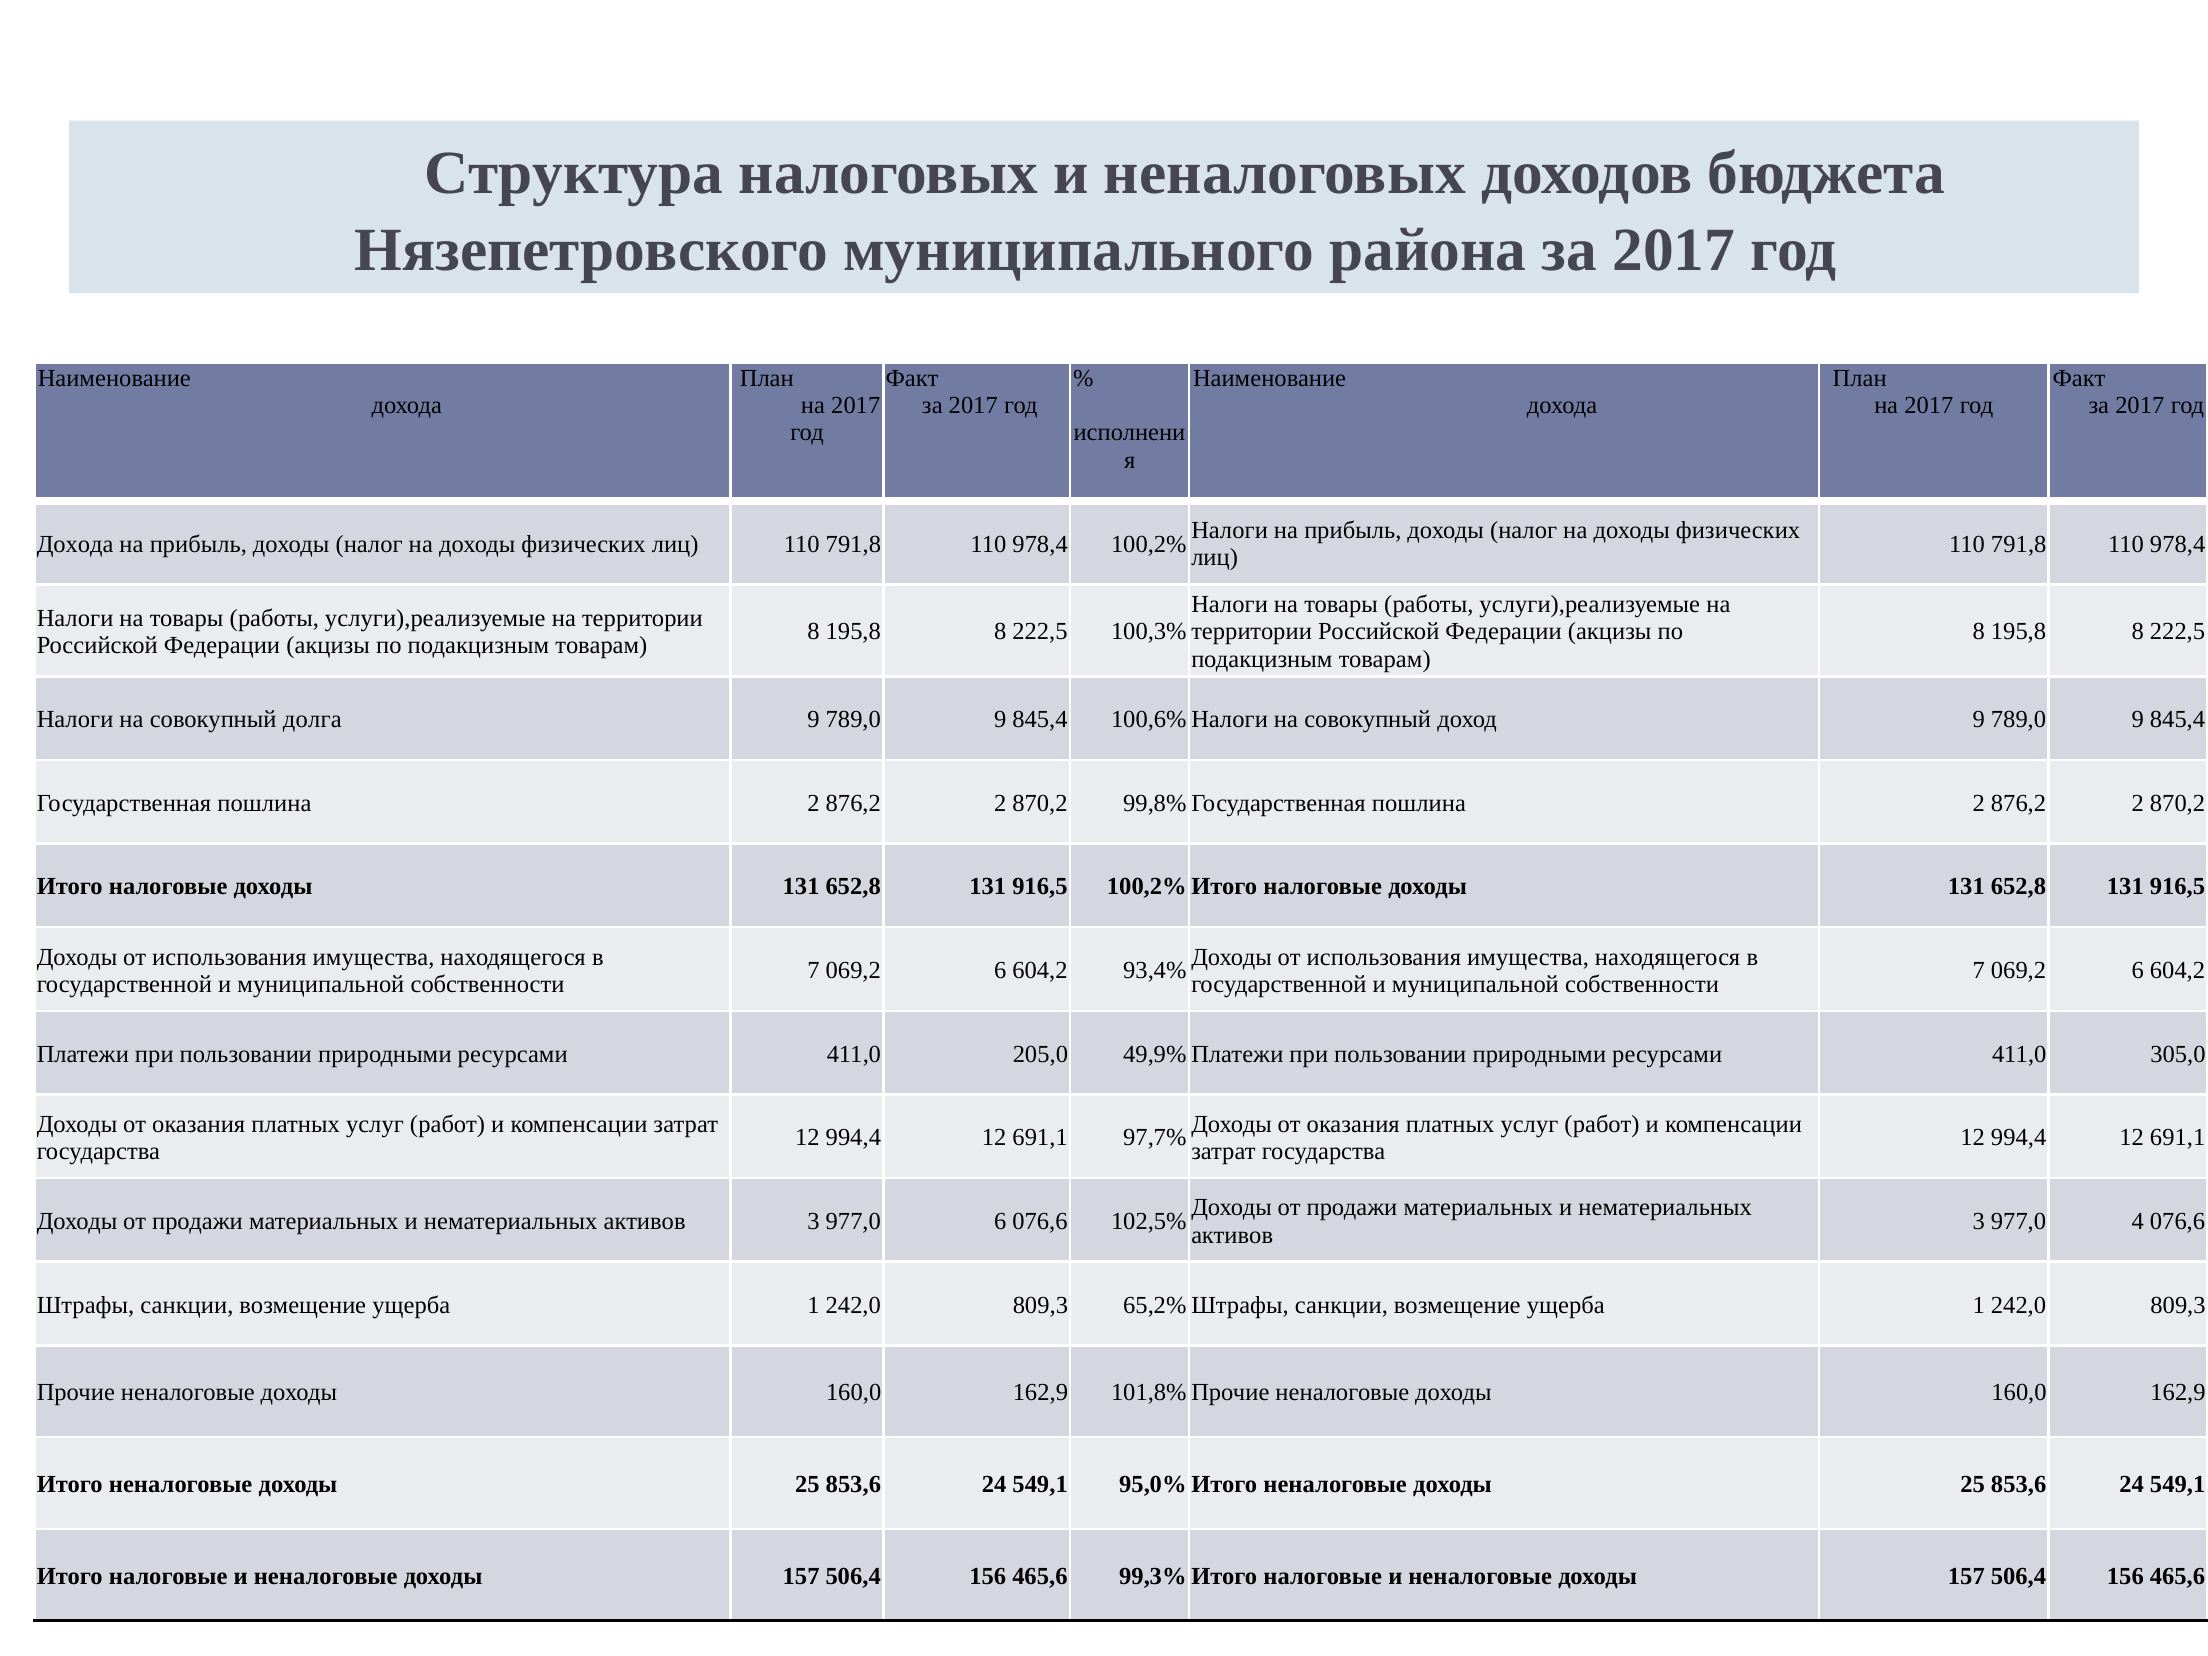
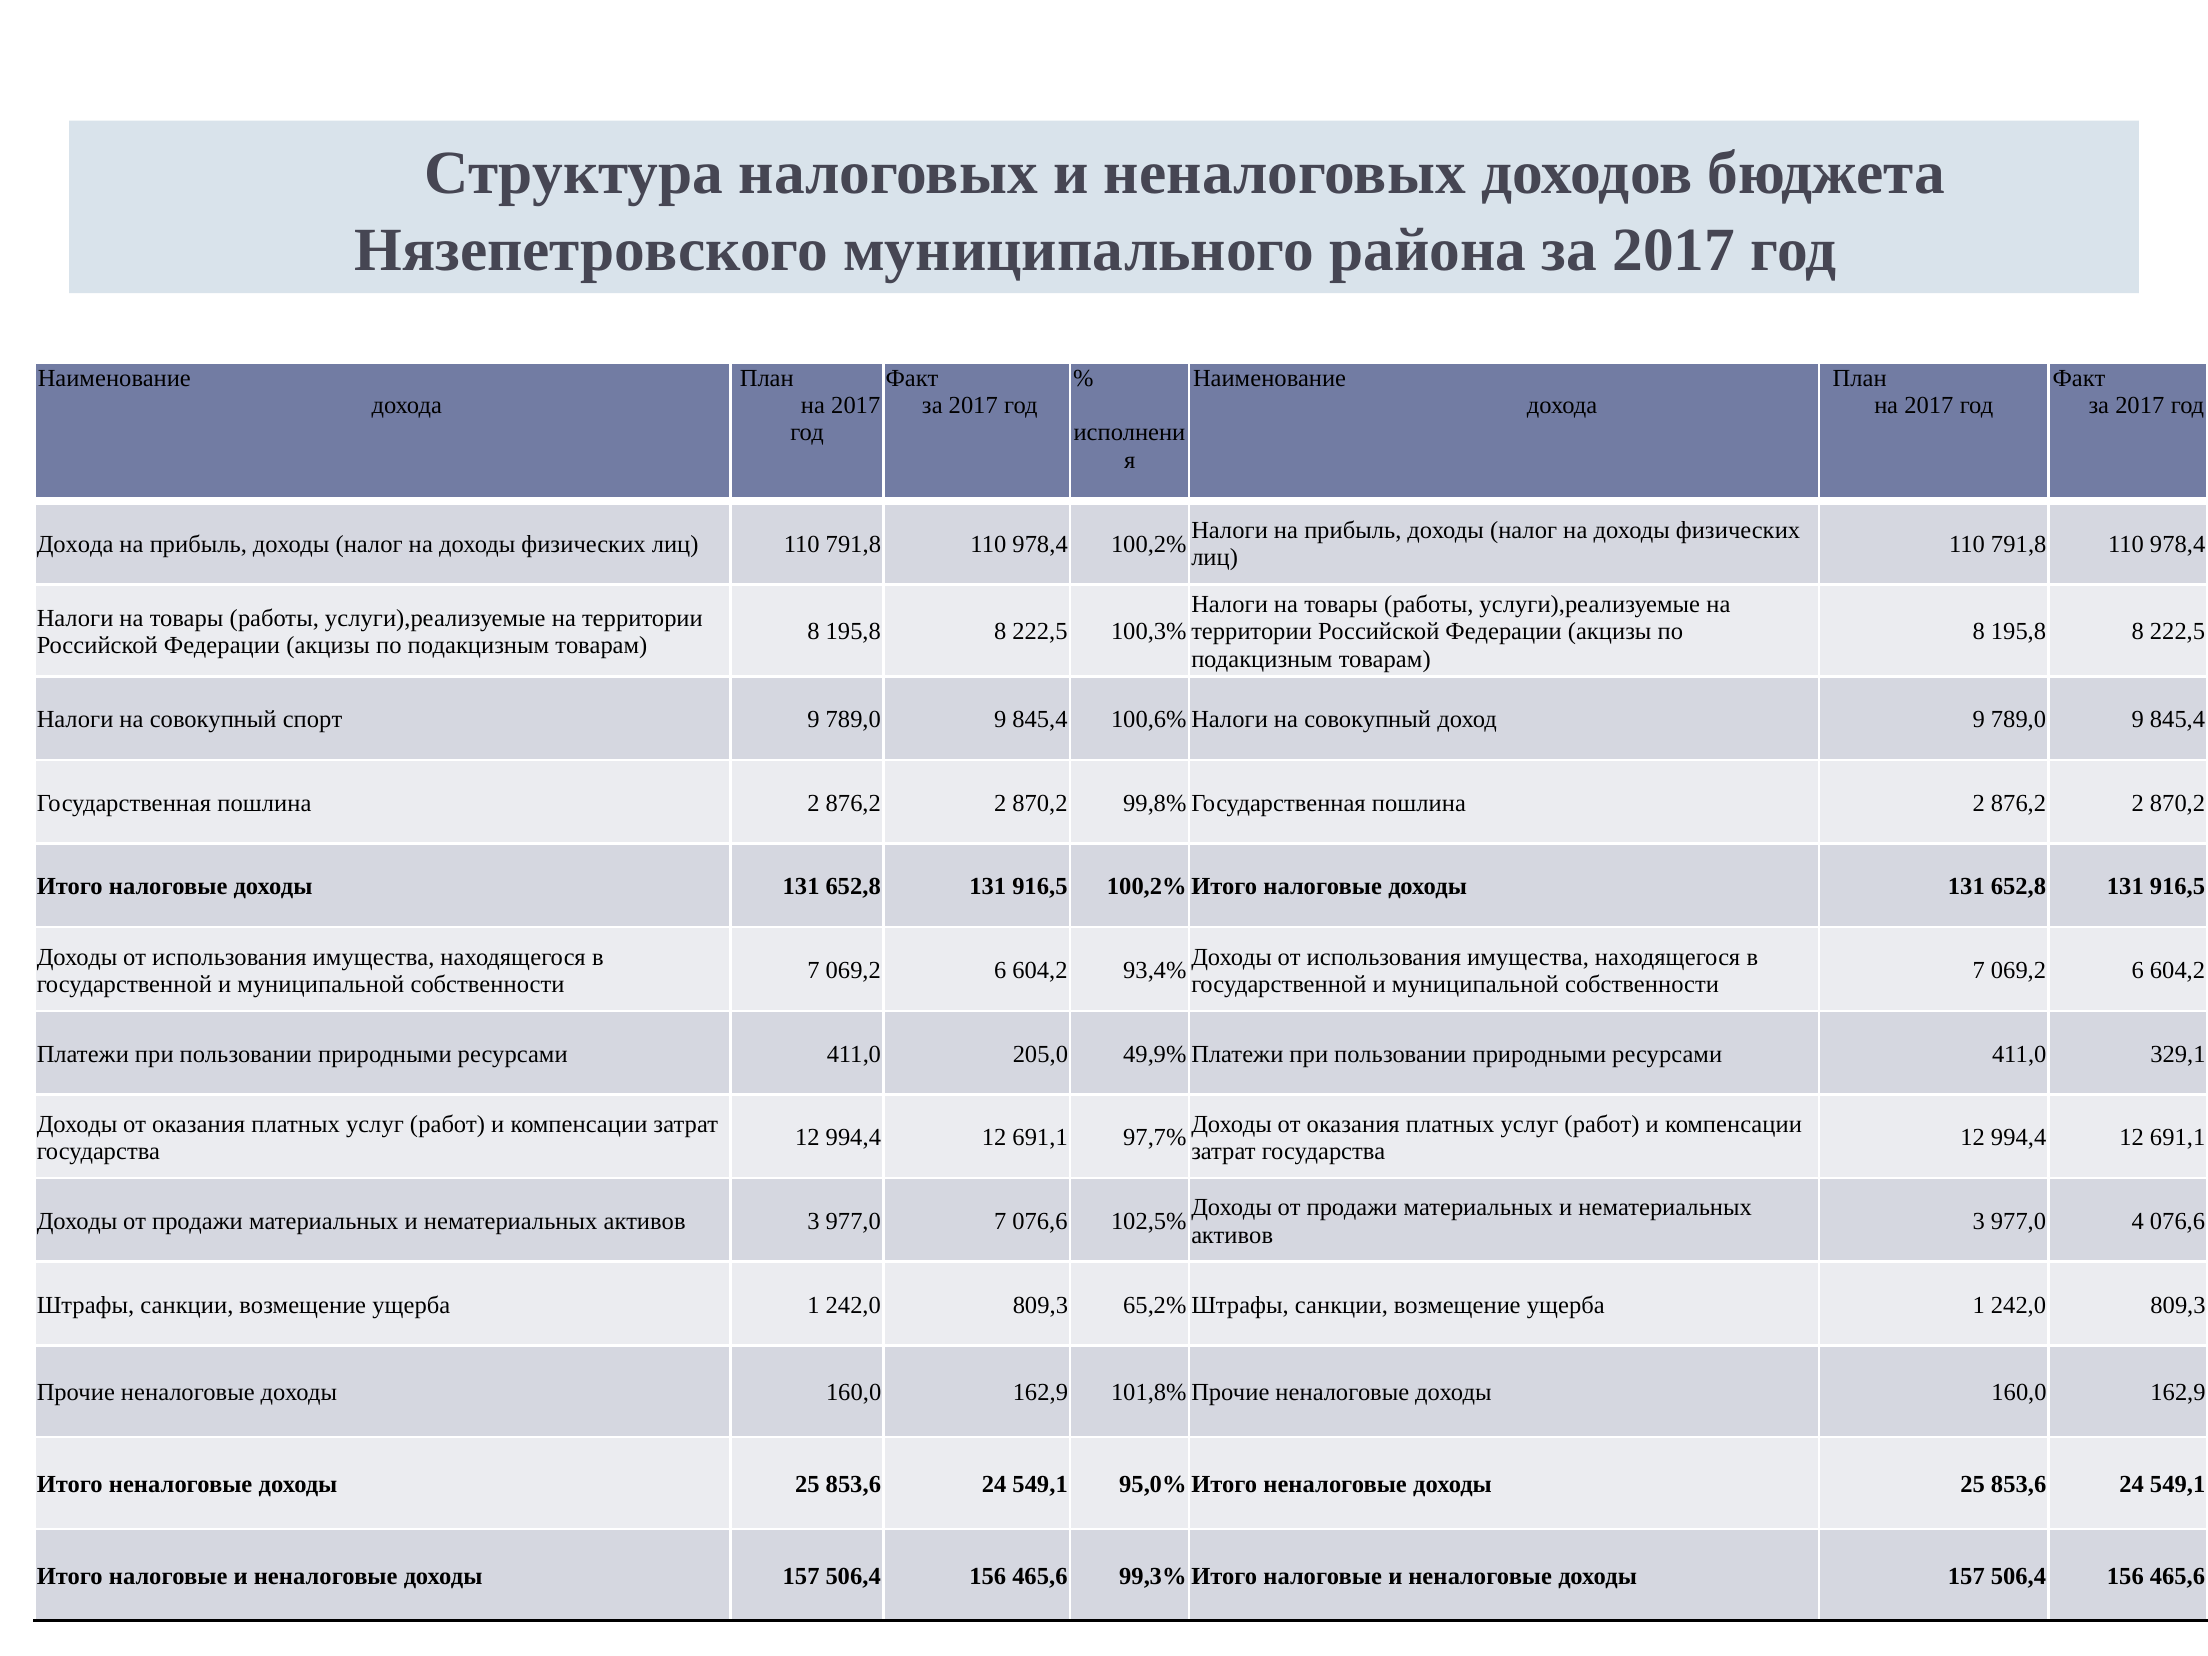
долга: долга -> спорт (312, 720)
305,0: 305,0 -> 329,1 (2178, 1054)
977,0 6: 6 -> 7 (1000, 1221)
